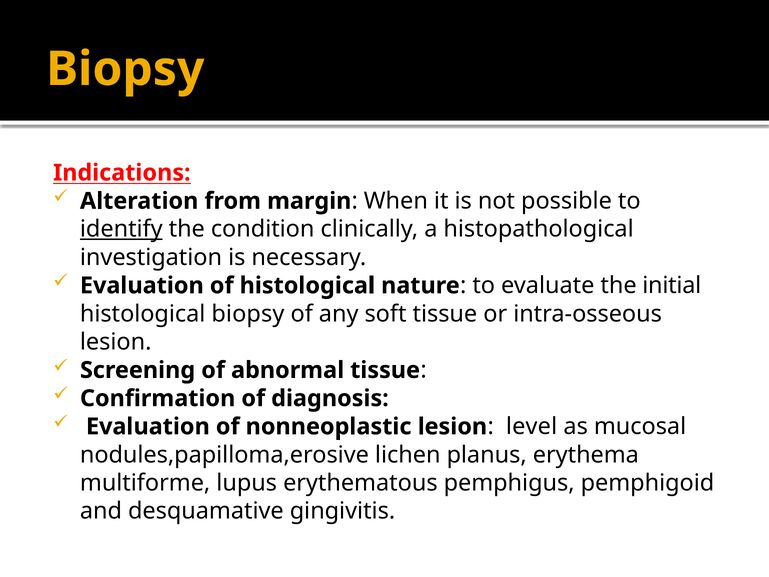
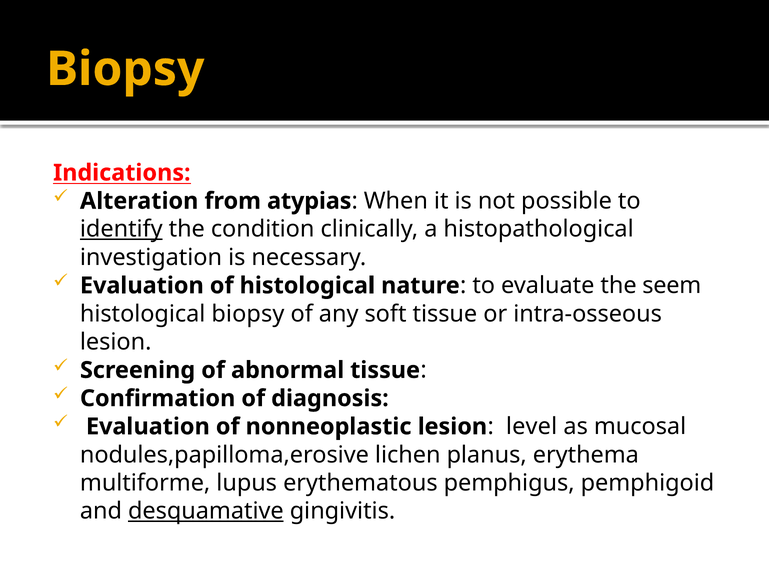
margin: margin -> atypias (309, 201)
initial: initial -> seem (672, 285)
desquamative underline: none -> present (206, 511)
